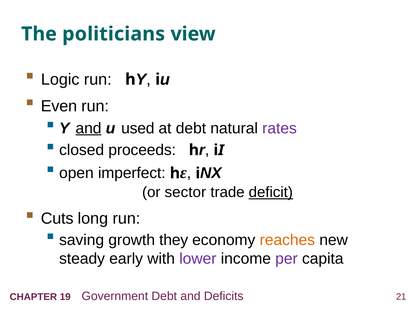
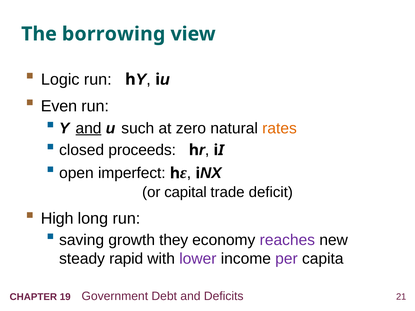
politicians: politicians -> borrowing (114, 34)
used: used -> such (138, 128)
at debt: debt -> zero (191, 128)
rates colour: purple -> orange (280, 128)
sector: sector -> capital (186, 192)
deficit underline: present -> none (271, 192)
Cuts: Cuts -> High (57, 219)
reaches colour: orange -> purple (287, 240)
early: early -> rapid (126, 259)
